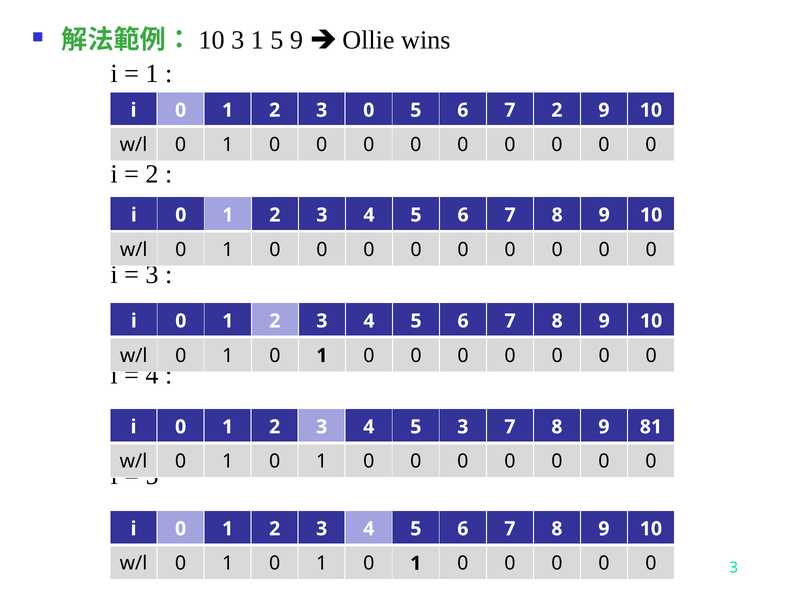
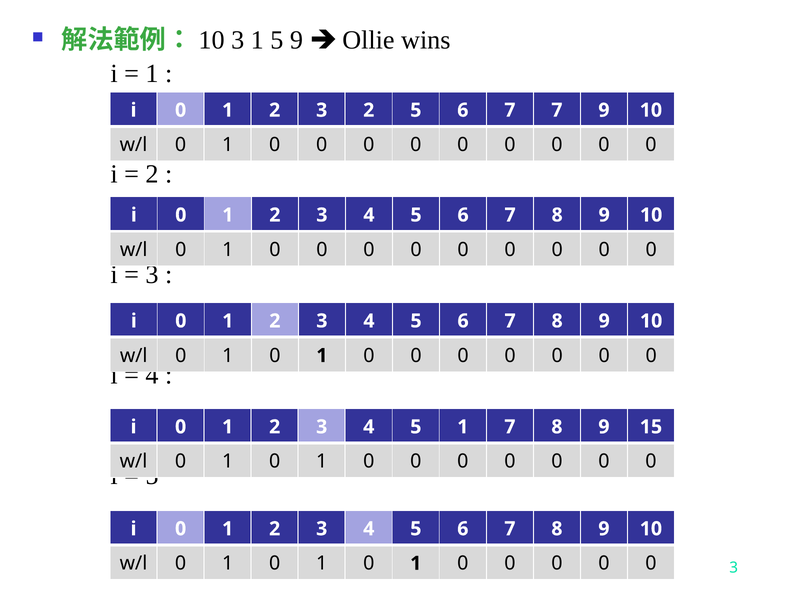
3 0: 0 -> 2 (369, 110)
7 2: 2 -> 7 (557, 110)
5 3: 3 -> 1 (463, 427)
81: 81 -> 15 (651, 427)
